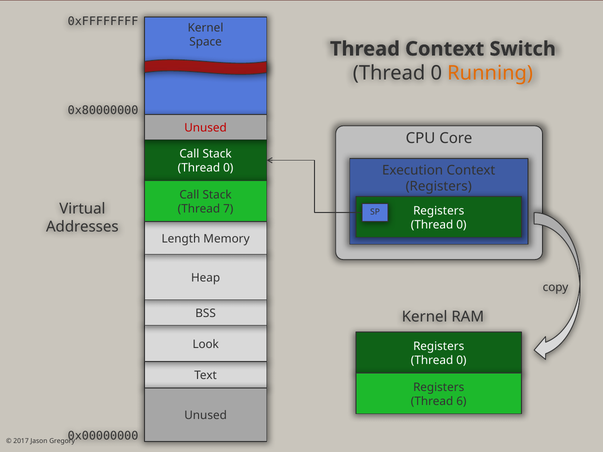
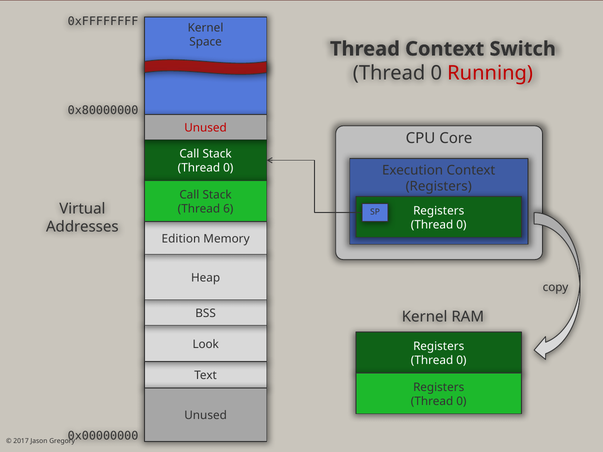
Running colour: orange -> red (490, 73)
7: 7 -> 6 (228, 209)
Length: Length -> Edition (181, 239)
6: 6 -> 0 (461, 401)
